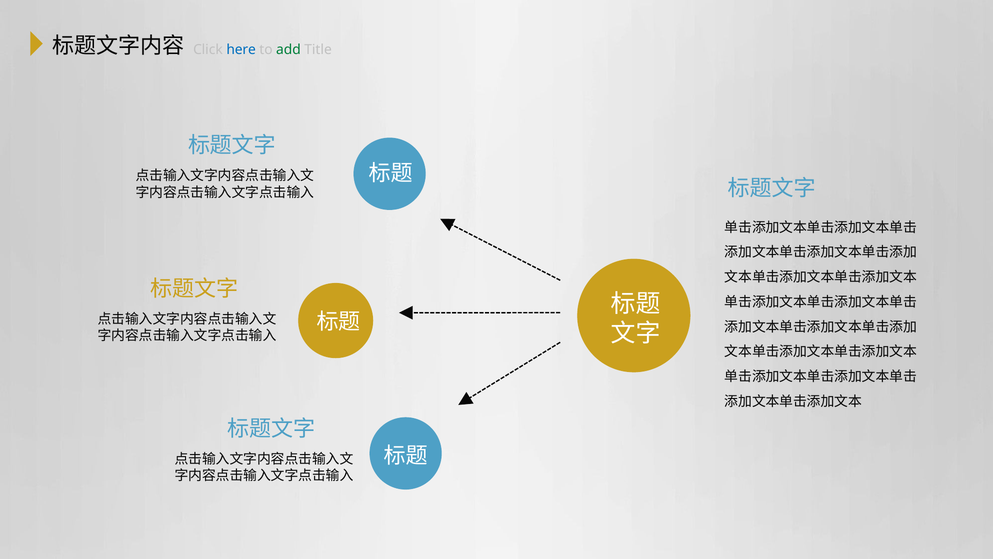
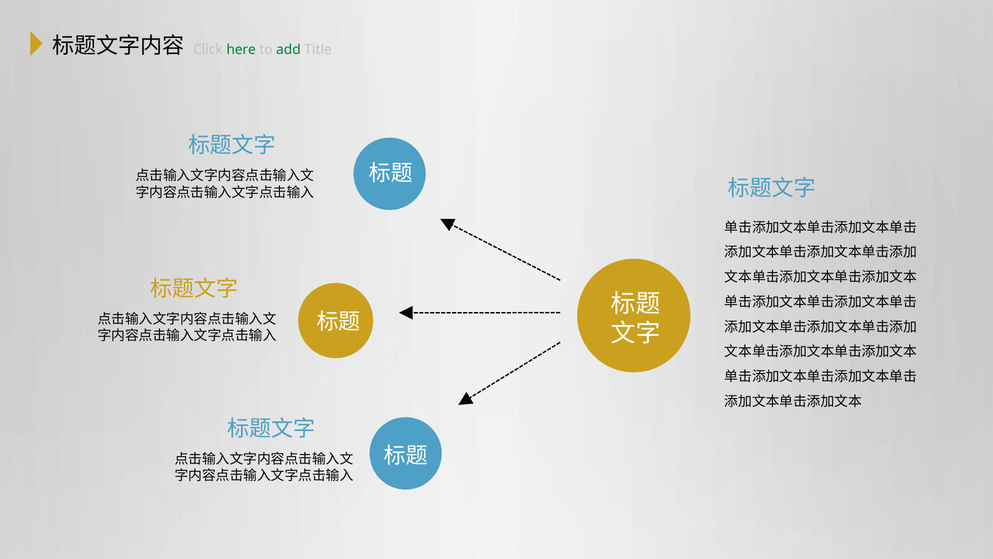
here colour: blue -> green (241, 49)
